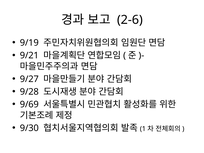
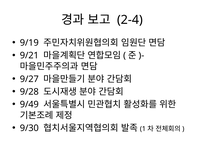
2-6: 2-6 -> 2-4 (130, 20)
9/69: 9/69 -> 9/49 (29, 104)
